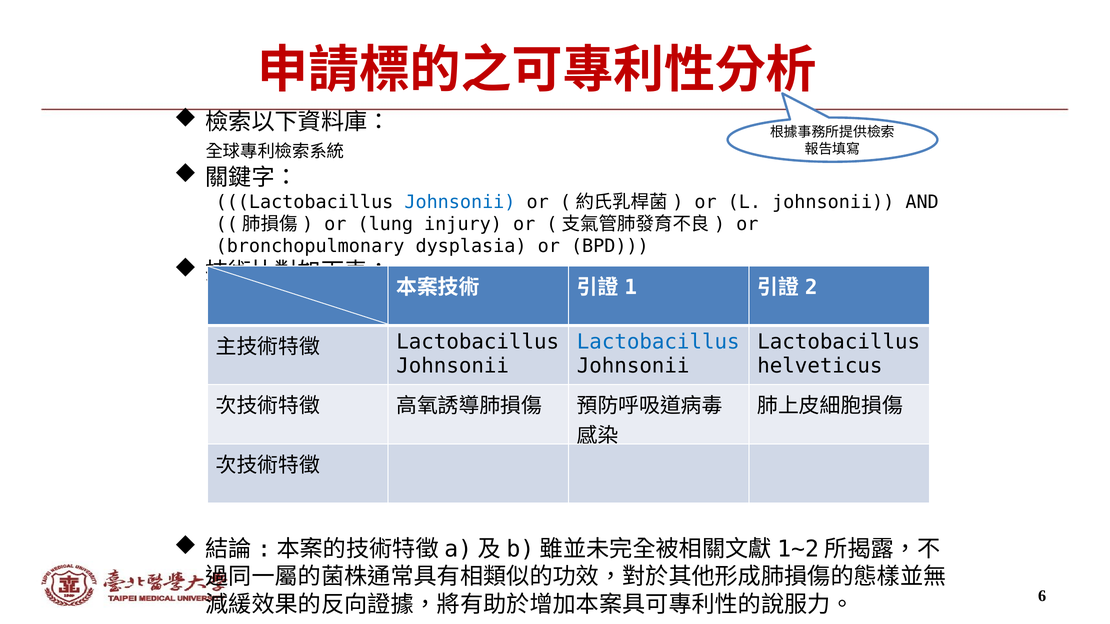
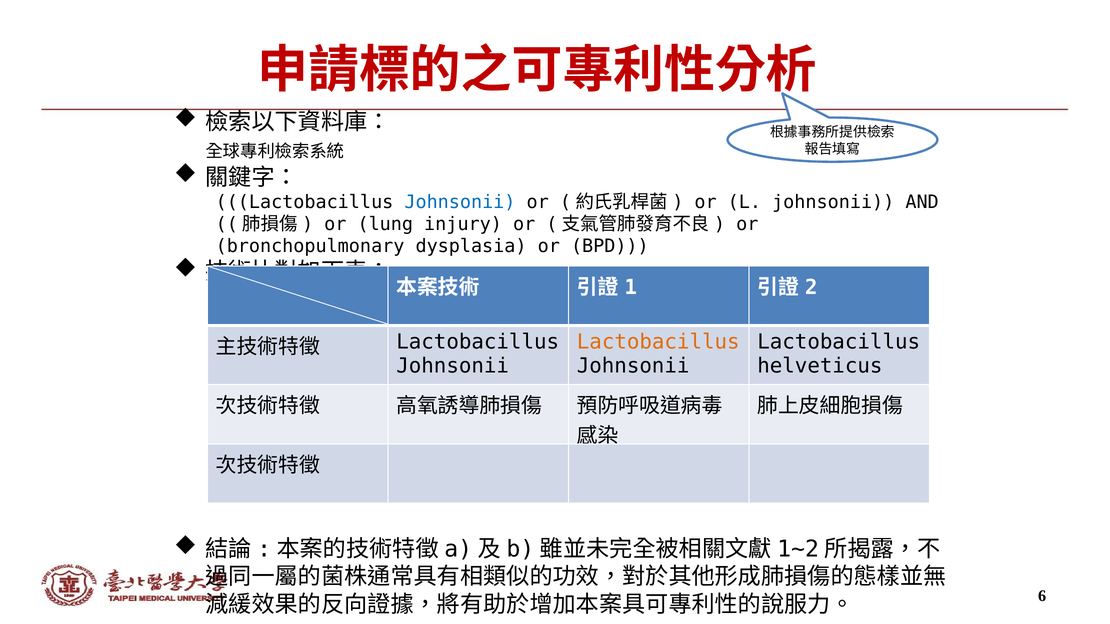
Lactobacillus colour: blue -> orange (658, 342)
